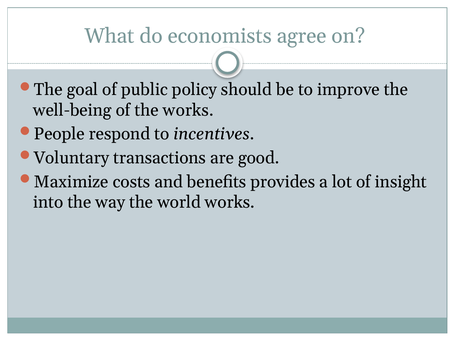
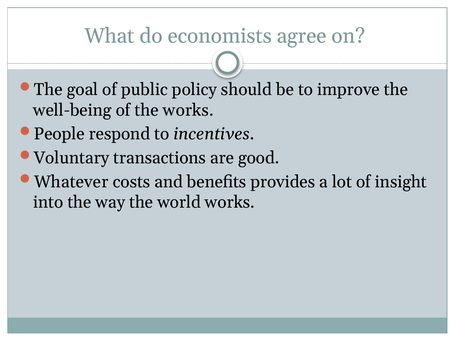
Maximize: Maximize -> Whatever (71, 182)
